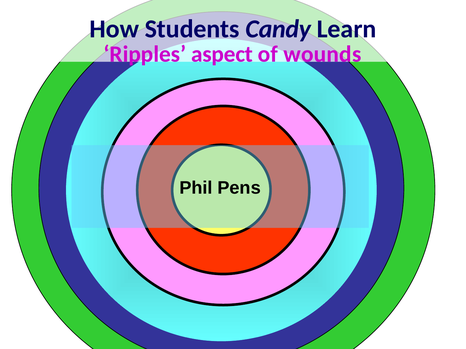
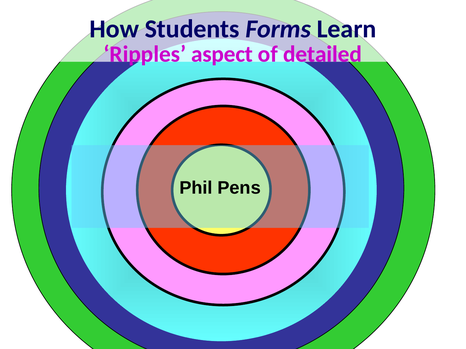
Candy: Candy -> Forms (278, 29)
wounds: wounds -> detailed (323, 54)
